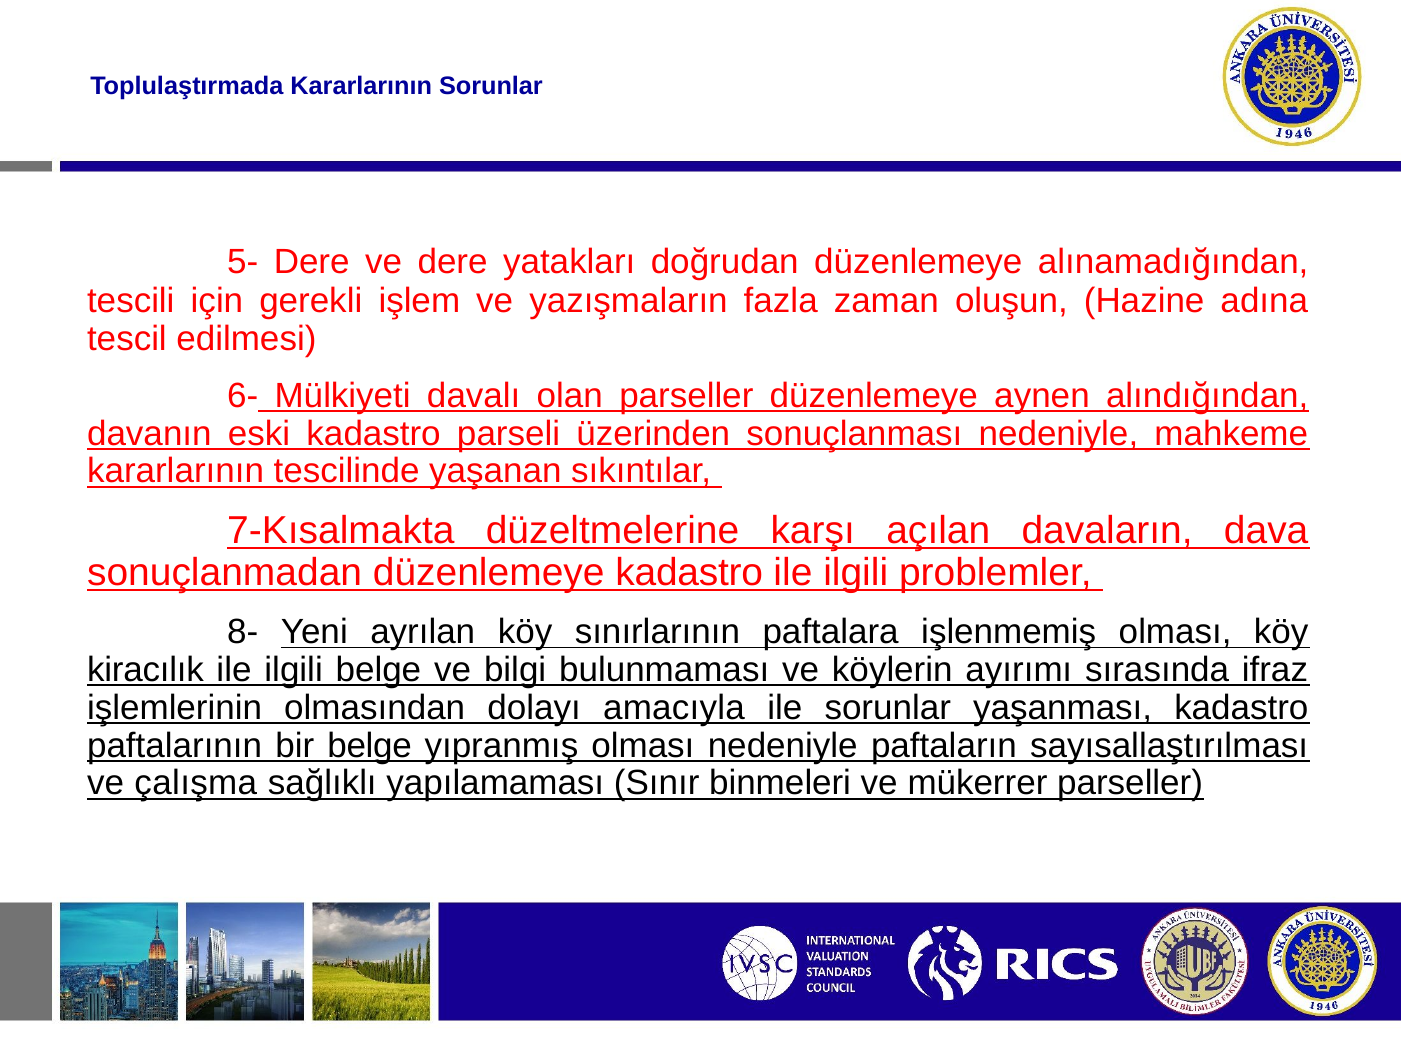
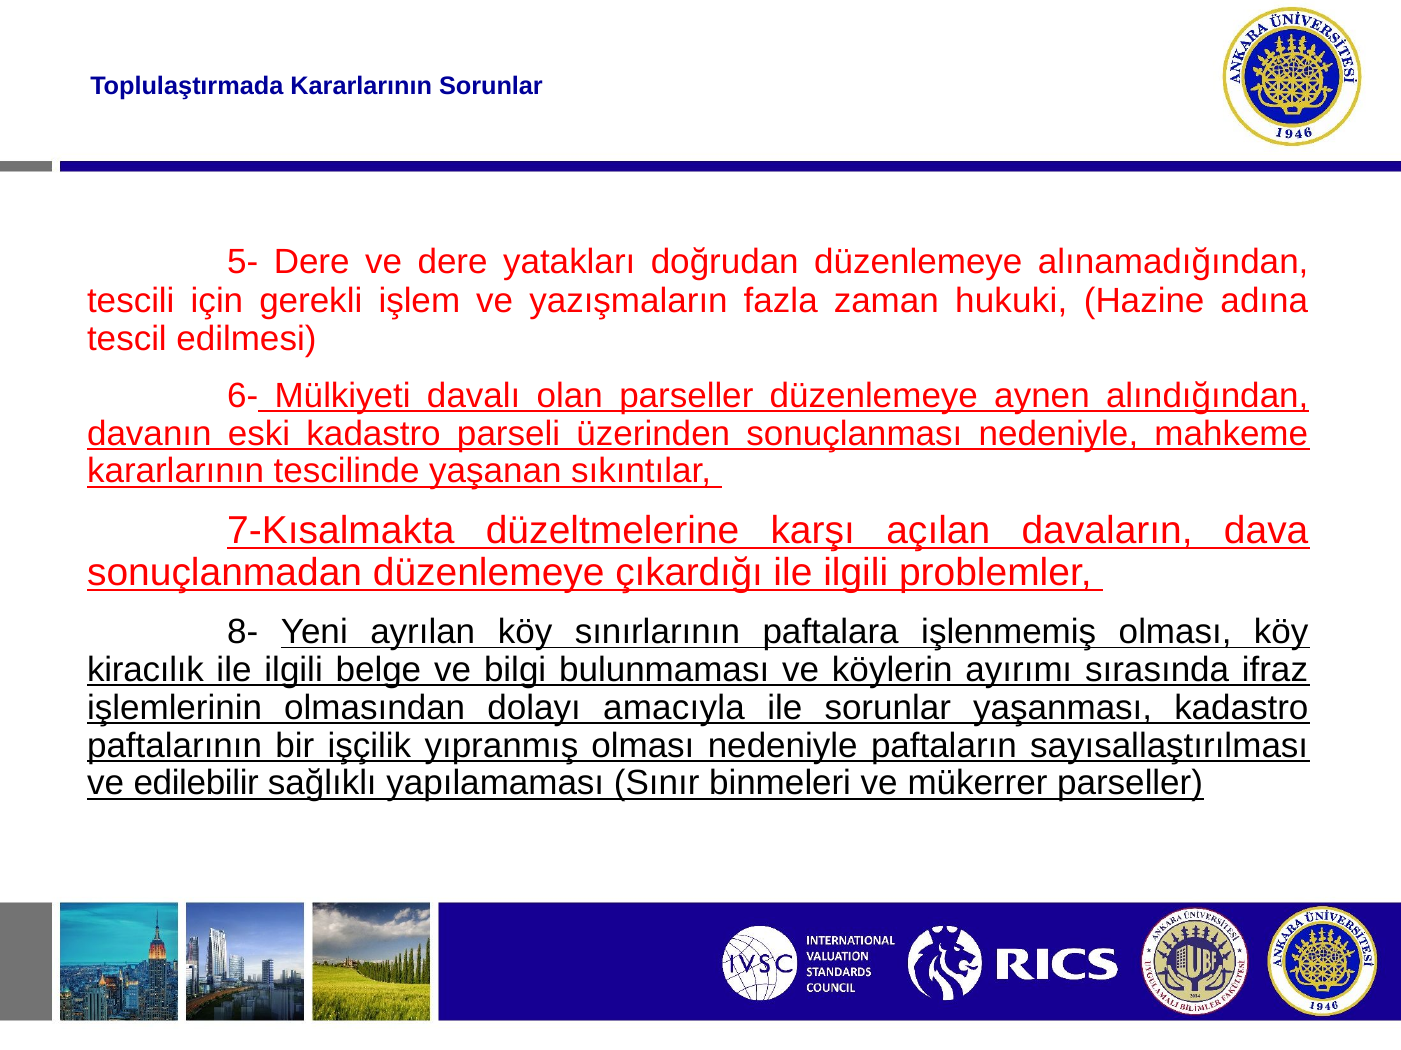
oluşun: oluşun -> hukuki (1011, 301)
düzenlemeye kadastro: kadastro -> çıkardığı (689, 573)
bir belge: belge -> işçilik (369, 746)
çalışma: çalışma -> edilebilir (196, 784)
